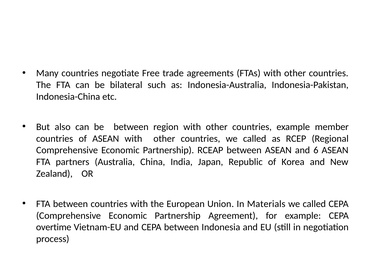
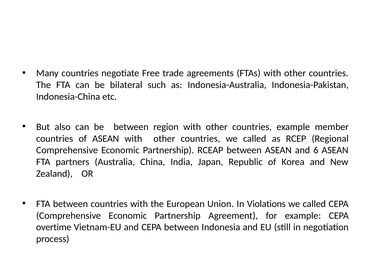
Materials: Materials -> Violations (266, 204)
